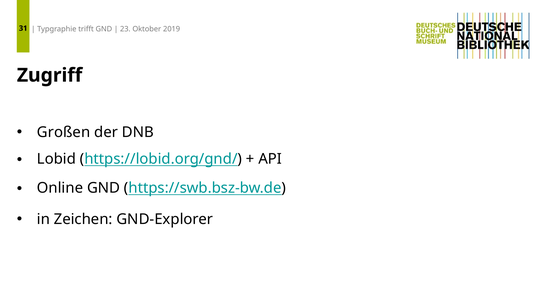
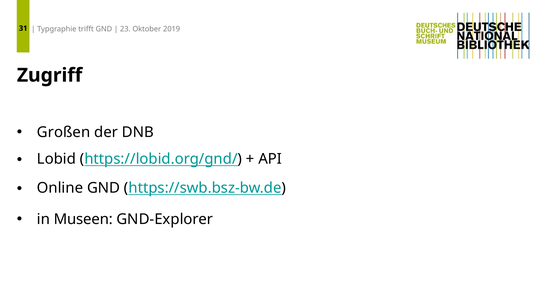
Zeichen: Zeichen -> Museen (83, 220)
